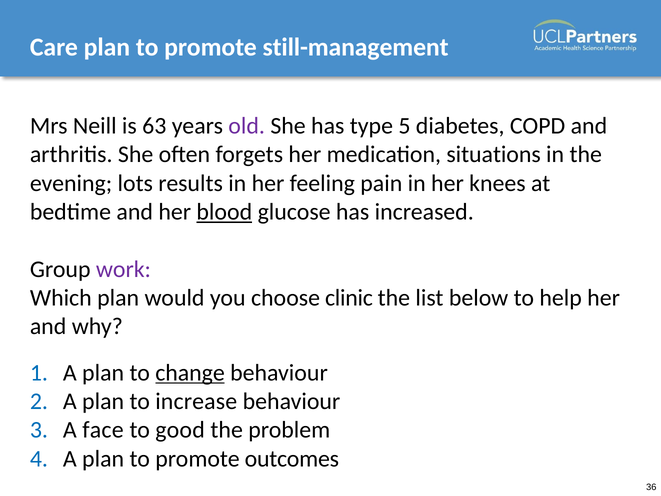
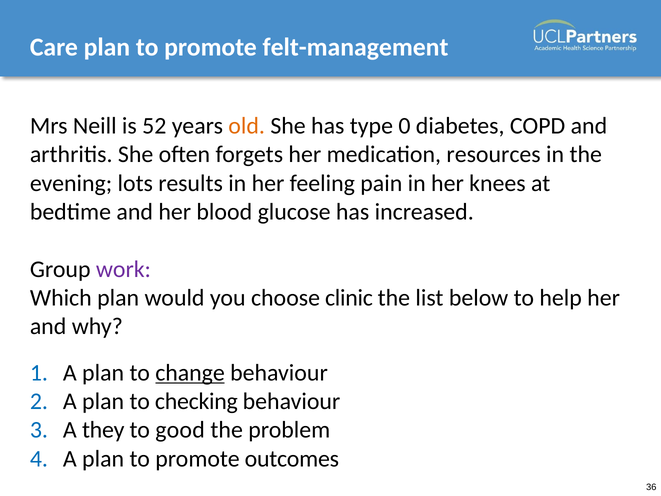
still-management: still-management -> felt-management (355, 47)
63: 63 -> 52 (154, 126)
old colour: purple -> orange (247, 126)
5: 5 -> 0 (404, 126)
situations: situations -> resources (494, 155)
blood underline: present -> none (224, 212)
increase: increase -> checking (196, 401)
face: face -> they (103, 430)
